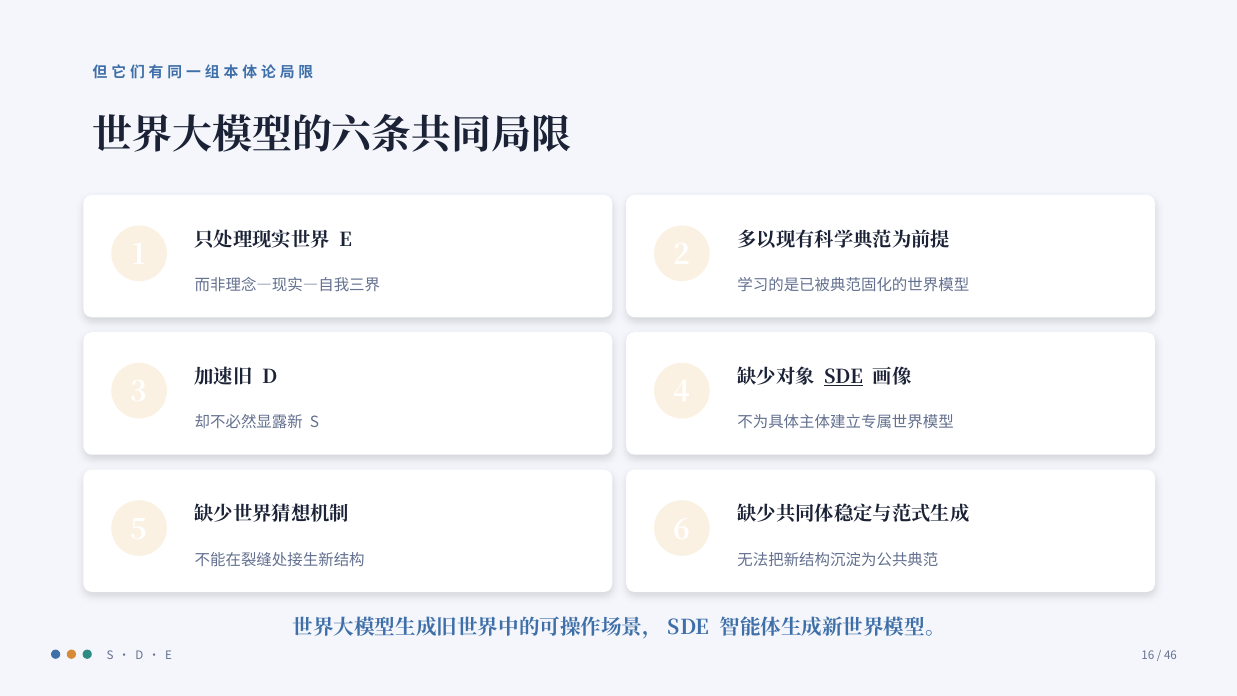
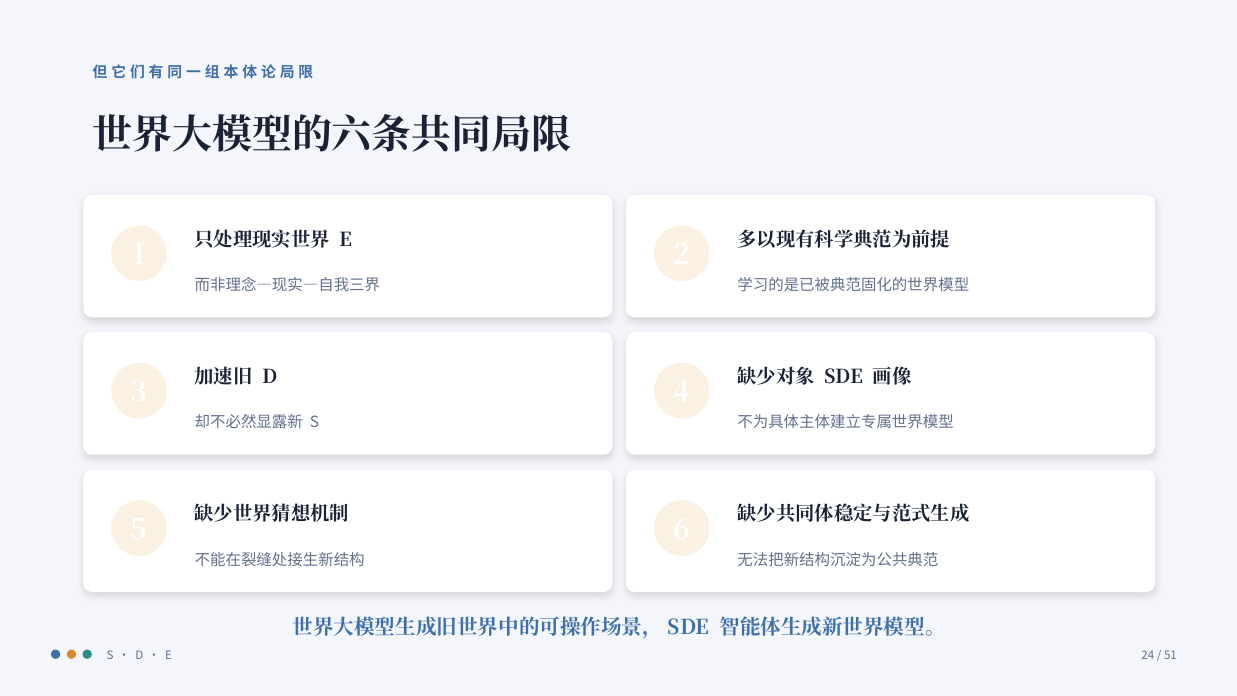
SDE underline: present -> none (844, 377)
16: 16 -> 24 (1148, 655)
46: 46 -> 51 (1170, 655)
